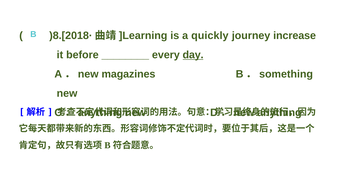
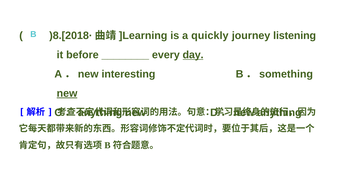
increase: increase -> listening (295, 36)
magazines: magazines -> interesting (128, 74)
new underline: none -> present (67, 93)
